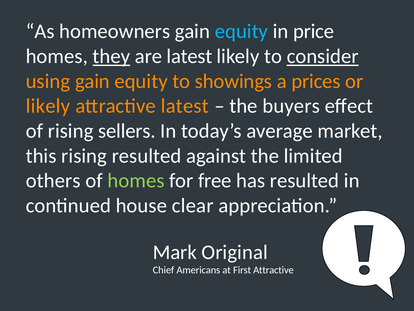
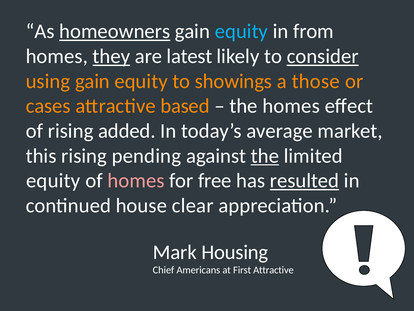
homeowners underline: none -> present (115, 31)
price: price -> from (314, 31)
prices: prices -> those (316, 81)
likely: likely -> cases (48, 106)
attractive latest: latest -> based (185, 106)
the buyers: buyers -> homes (291, 106)
sellers: sellers -> added (127, 131)
rising resulted: resulted -> pending (146, 156)
the underline: none -> present (265, 156)
others: others -> equity (53, 180)
homes colour: light green -> pink (136, 180)
resulted underline: none -> present (305, 180)
Original: Original -> Housing (235, 252)
